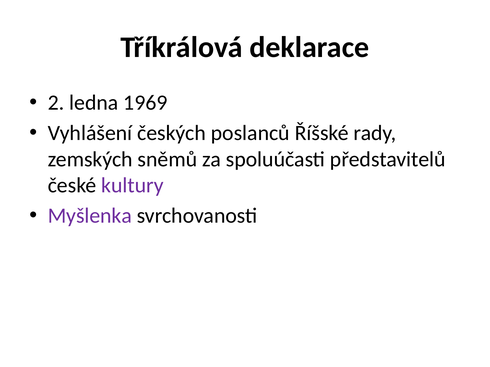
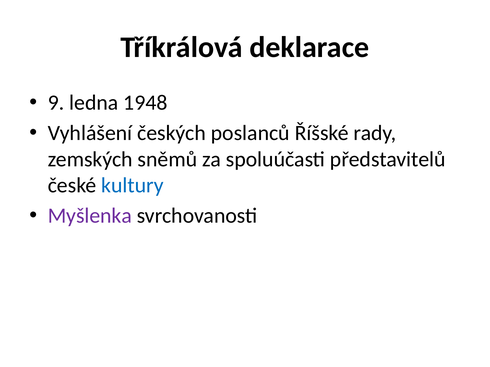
2: 2 -> 9 (56, 103)
1969: 1969 -> 1948 (145, 103)
kultury colour: purple -> blue (132, 186)
